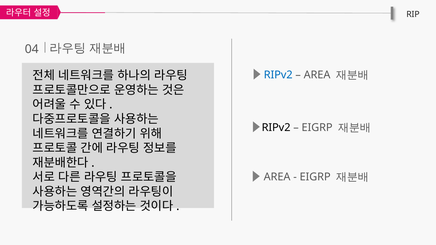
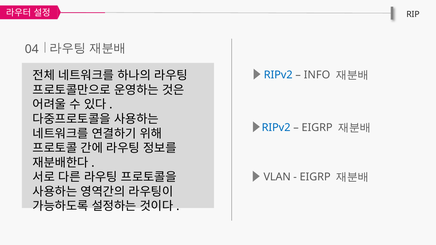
AREA: AREA -> INFO (317, 75)
RIPv2 colour: black -> blue (276, 128)
AREA: AREA -> VLAN (277, 177)
